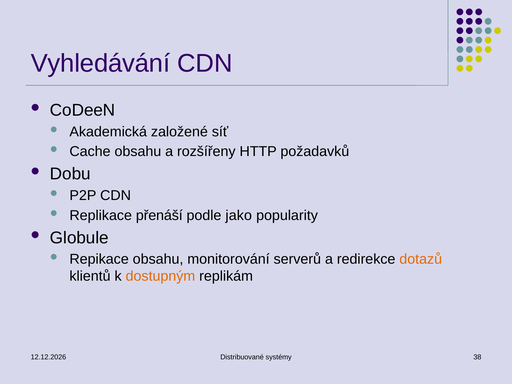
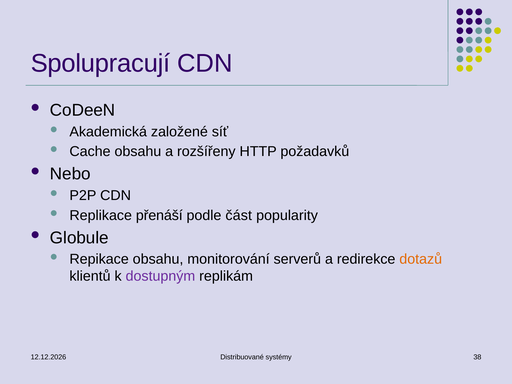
Vyhledávání: Vyhledávání -> Spolupracují (100, 63)
Dobu: Dobu -> Nebo (70, 174)
jako: jako -> část (239, 215)
dostupným colour: orange -> purple (160, 276)
